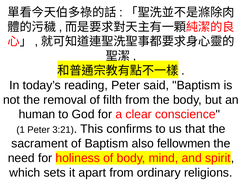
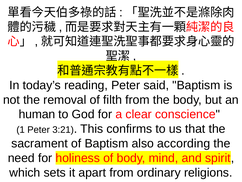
fellowmen: fellowmen -> according (184, 143)
